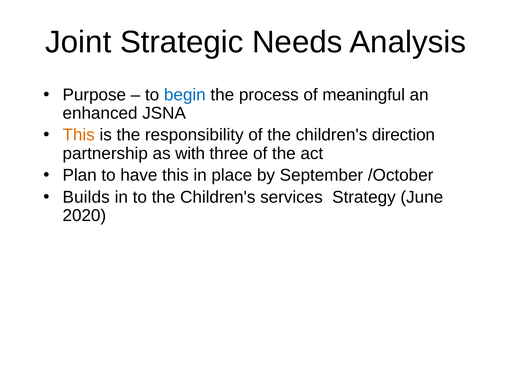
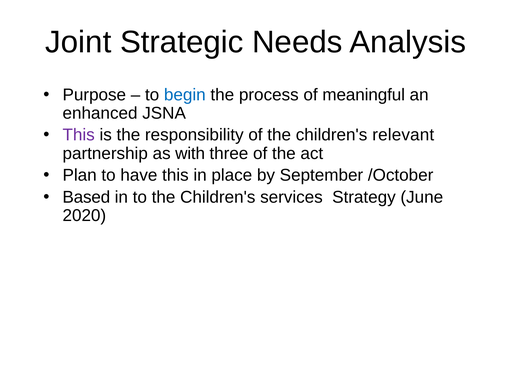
This colour: orange -> purple (79, 135)
direction: direction -> relevant (403, 135)
Builds: Builds -> Based (86, 197)
